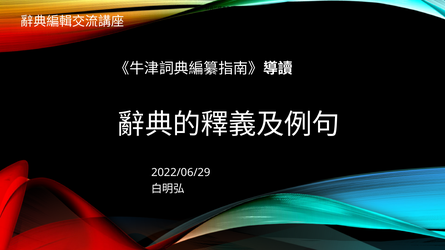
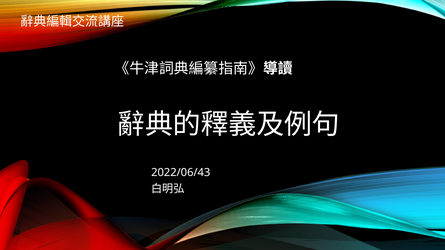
2022/06/29: 2022/06/29 -> 2022/06/43 (181, 173)
